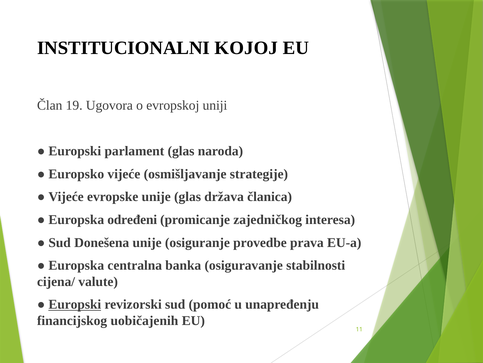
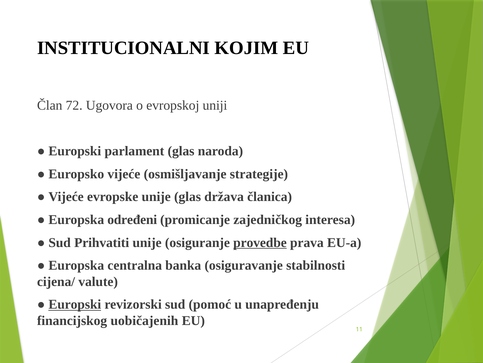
KOJOJ: KOJOJ -> KOJIM (246, 48)
19: 19 -> 72 (74, 105)
Donešena: Donešena -> Prihvatiti (102, 242)
provedbe underline: none -> present (260, 242)
